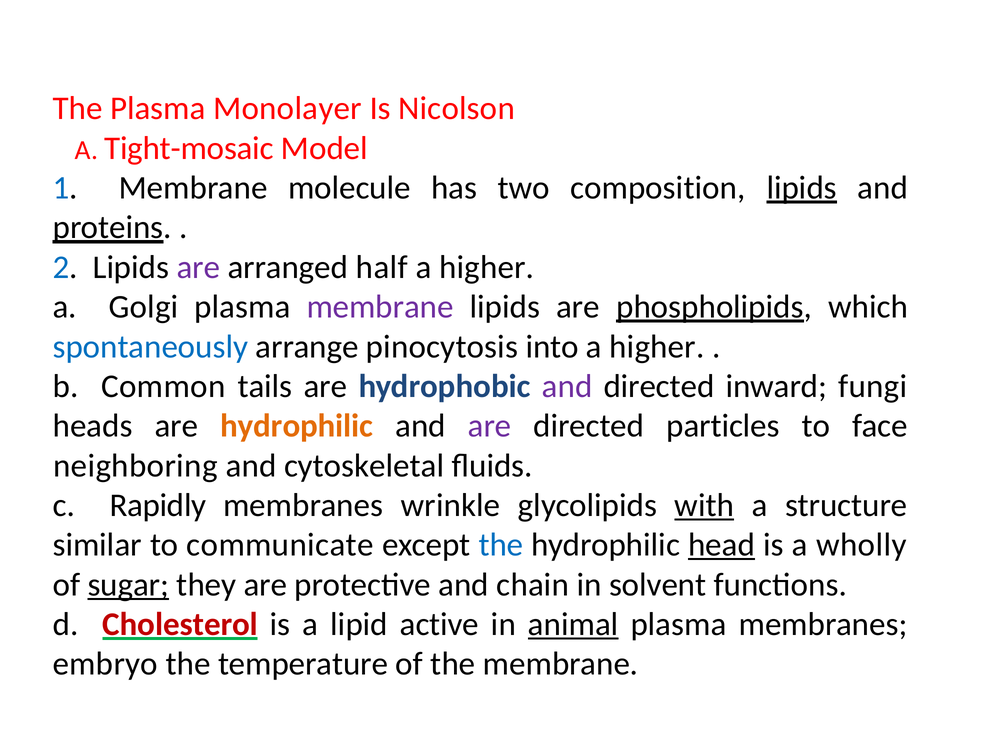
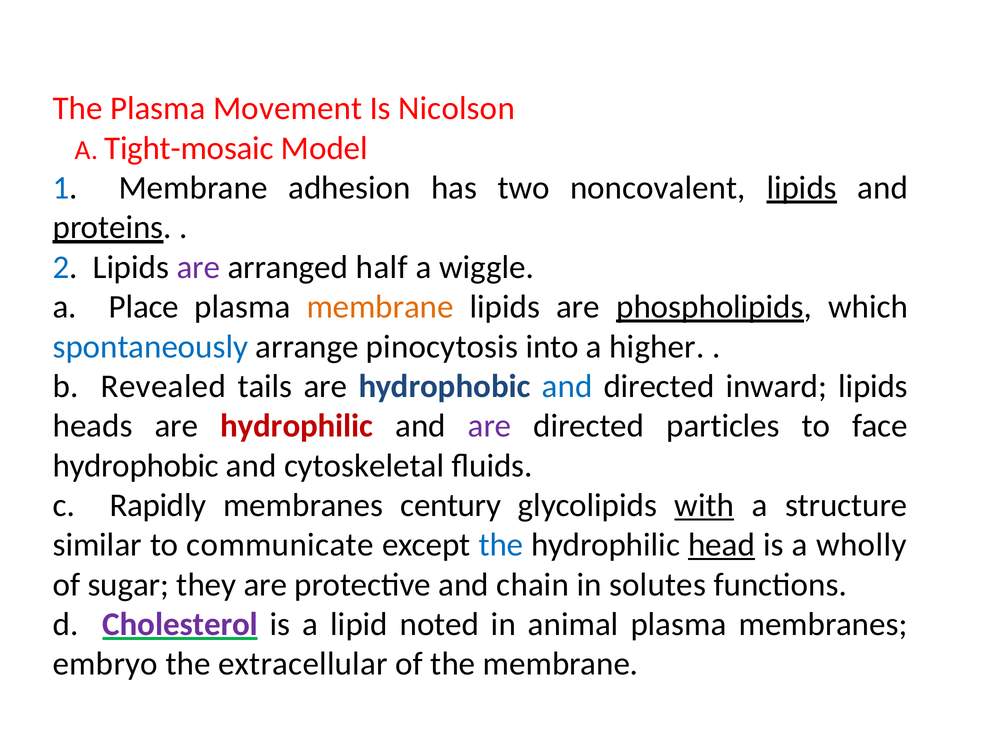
Monolayer: Monolayer -> Movement (288, 109)
molecule: molecule -> adhesion (349, 188)
composition: composition -> noncovalent (658, 188)
higher: higher -> wiggle (487, 267)
Golgi: Golgi -> Place (144, 307)
membrane colour: purple -> orange (380, 307)
Common: Common -> Revealed (163, 386)
and colour: purple -> blue (567, 386)
inward fungi: fungi -> lipids (873, 386)
hydrophilic colour: orange -> red (297, 426)
neighboring: neighboring -> hydrophobic (136, 466)
wrinkle: wrinkle -> century (451, 505)
sugar underline: present -> none (128, 585)
solvent: solvent -> solutes (658, 585)
Cholesterol colour: red -> purple (180, 624)
active: active -> noted (439, 624)
animal underline: present -> none (573, 624)
temperature: temperature -> extracellular (303, 664)
